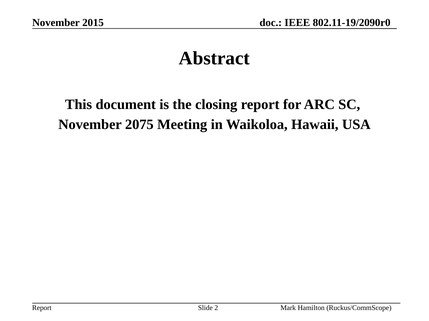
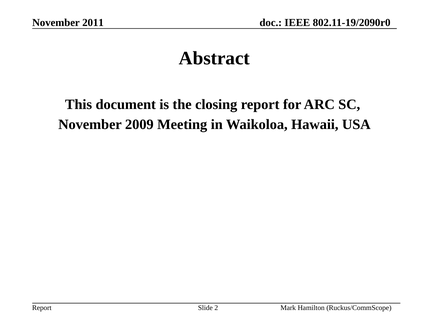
2015: 2015 -> 2011 (93, 23)
2075: 2075 -> 2009 (139, 125)
